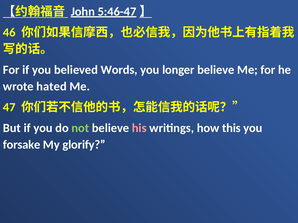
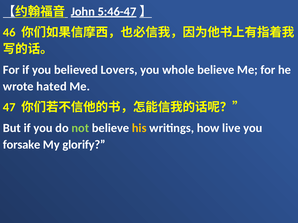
Words: Words -> Lovers (119, 70)
longer: longer -> whole (178, 70)
his colour: pink -> yellow (139, 128)
this: this -> live (231, 128)
